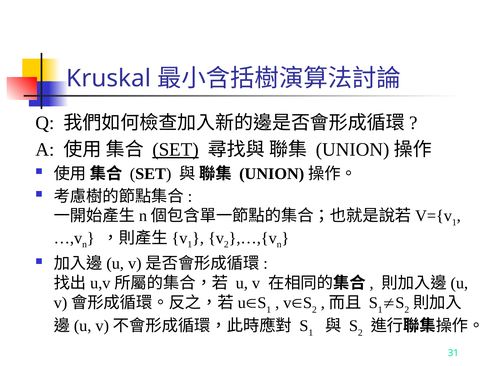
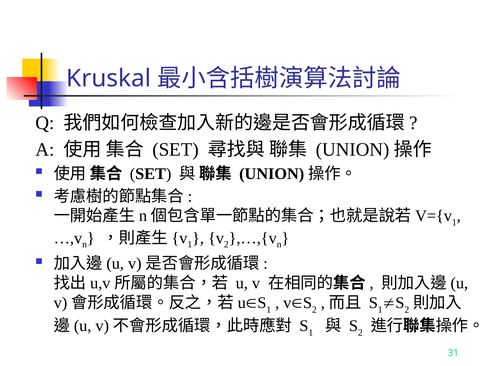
SET underline: present -> none (176, 149)
